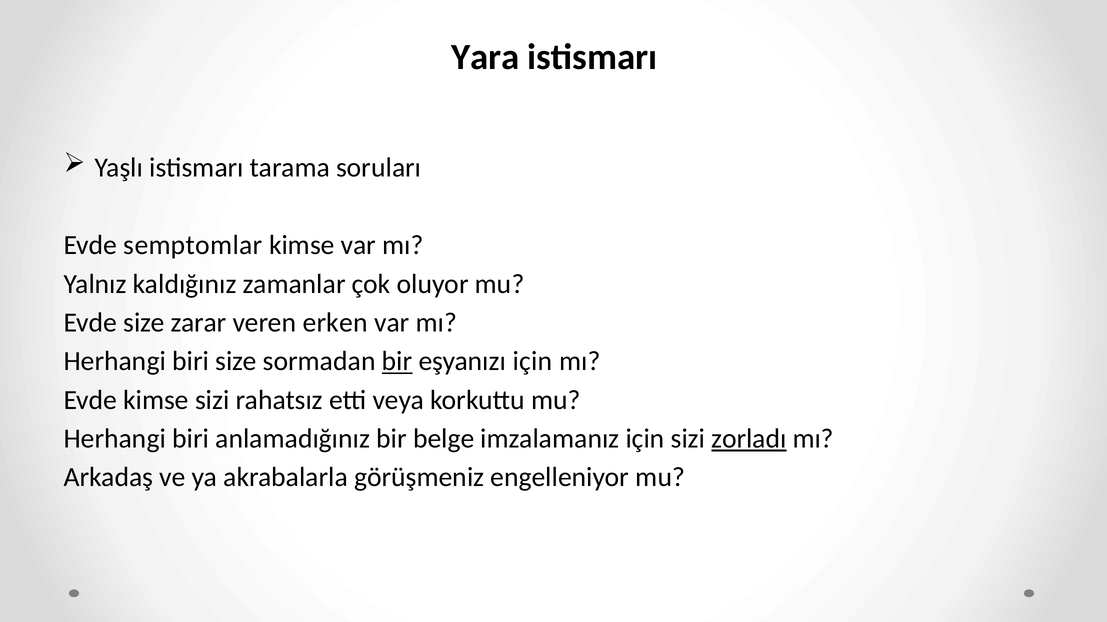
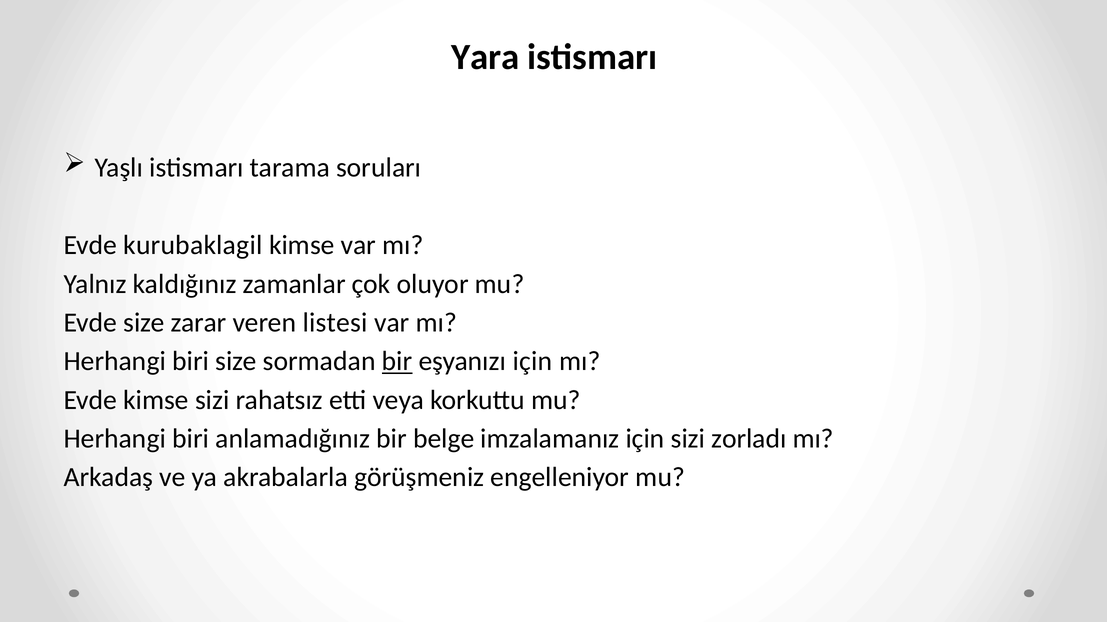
semptomlar: semptomlar -> kurubaklagil (193, 245)
erken: erken -> listesi (335, 323)
zorladı underline: present -> none (749, 439)
